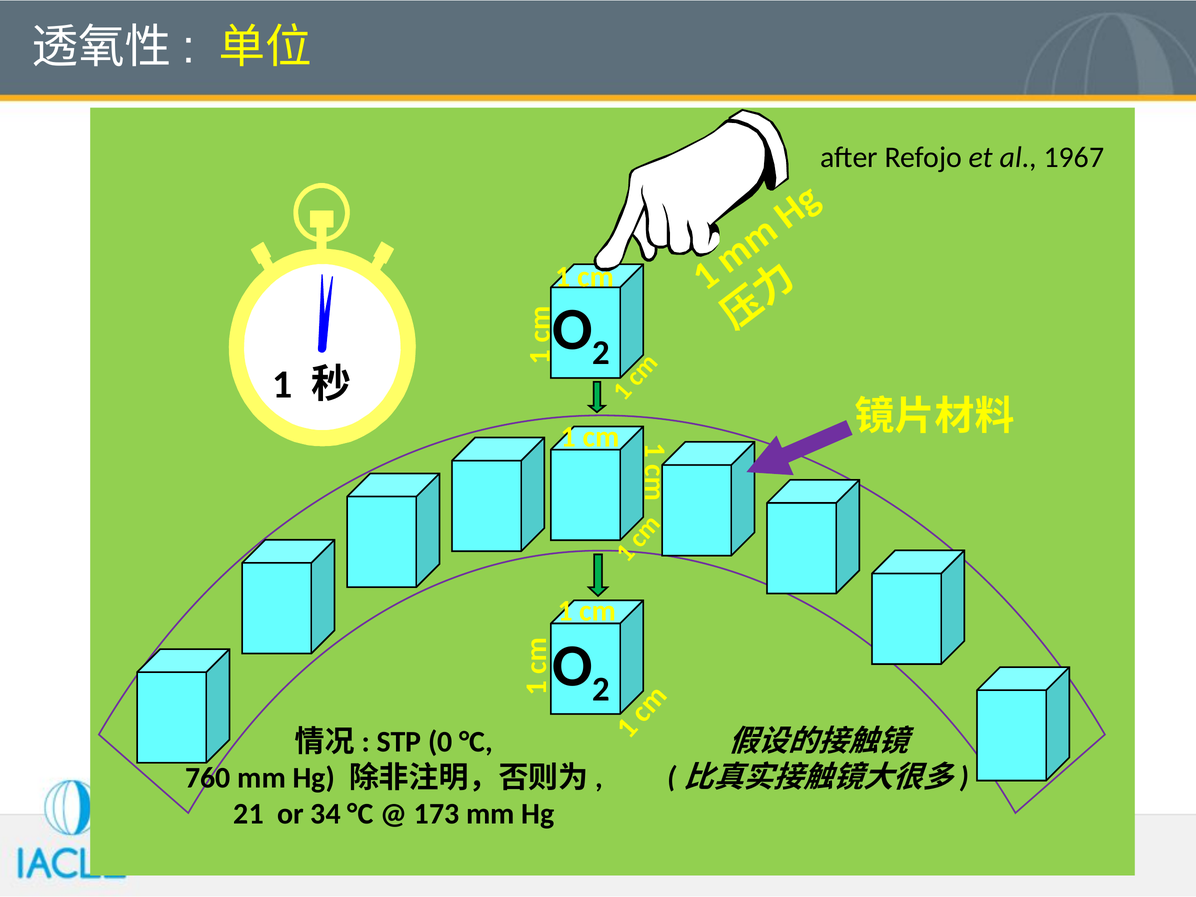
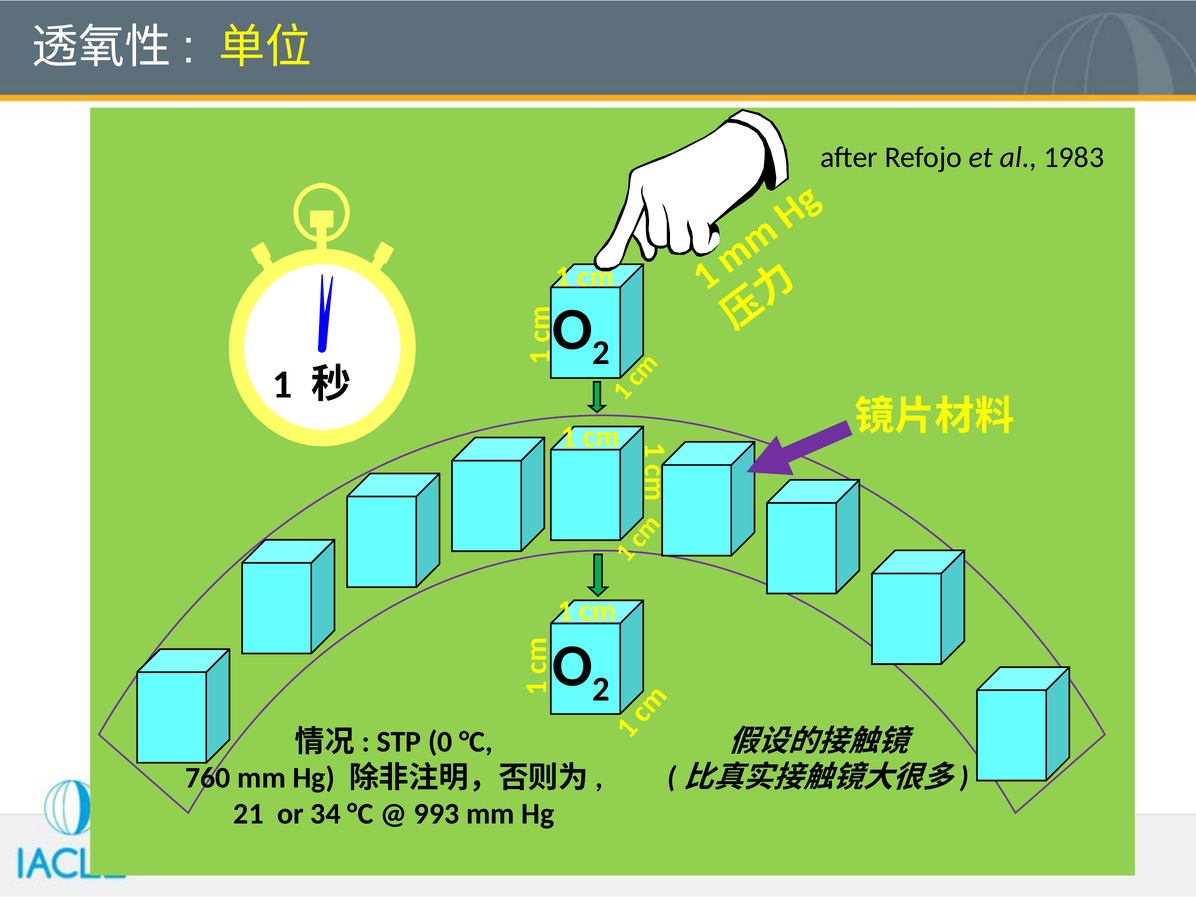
1967: 1967 -> 1983 (1074, 157)
173: 173 -> 993 (437, 814)
